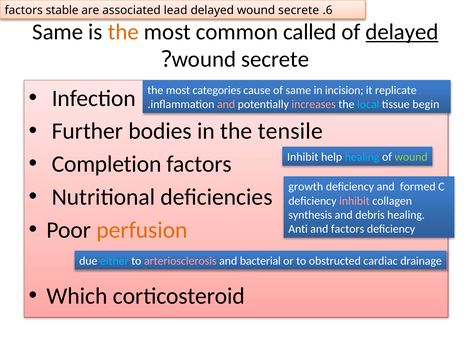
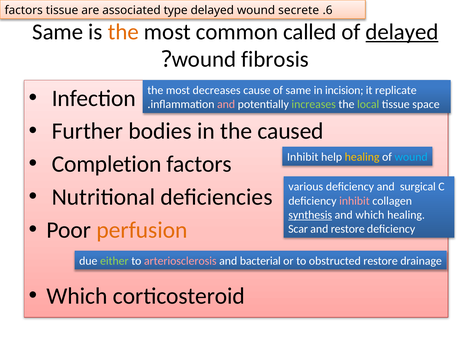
factors stable: stable -> tissue (62, 10)
lead: lead -> type (176, 10)
secrete: secrete -> fibrosis (275, 59)
categories: categories -> decreases (217, 90)
increases colour: pink -> light green (314, 104)
local colour: light blue -> light green (368, 104)
begin: begin -> space (426, 104)
tensile: tensile -> caused (291, 131)
healing colour: light blue -> yellow (362, 157)
wound colour: light green -> light blue (411, 157)
growth: growth -> various (306, 187)
formed: formed -> surgical (418, 187)
synthesis underline: none -> present (310, 215)
and debris: debris -> which (370, 215)
Anti: Anti -> Scar (298, 229)
and factors: factors -> restore (348, 229)
either colour: light blue -> light green (114, 261)
obstructed cardiac: cardiac -> restore (381, 261)
